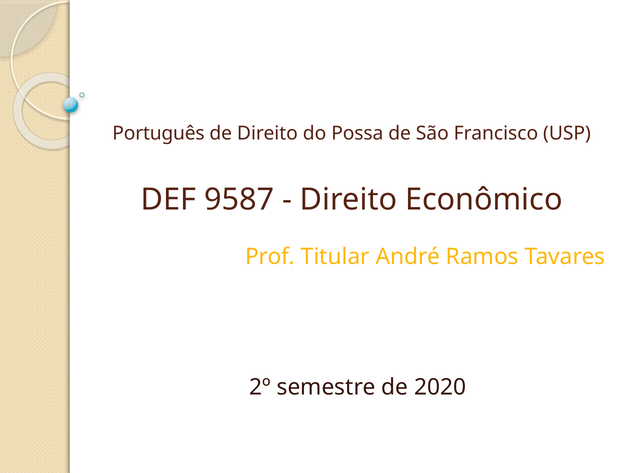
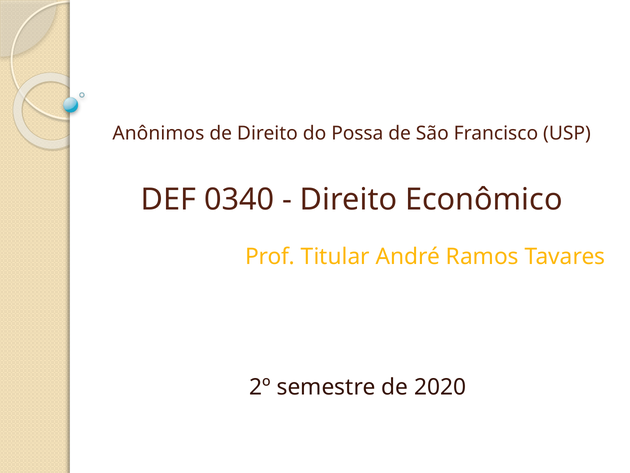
Português: Português -> Anônimos (158, 133)
9587: 9587 -> 0340 (239, 200)
